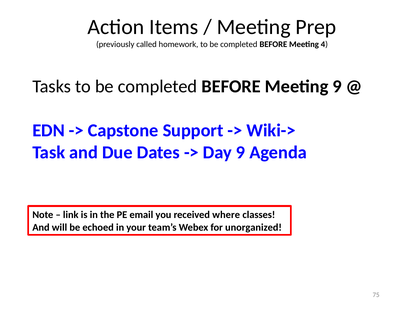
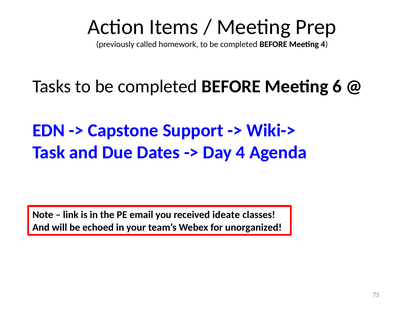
Meeting 9: 9 -> 6 (337, 86)
Day 9: 9 -> 4 (241, 152)
where: where -> ideate (226, 215)
